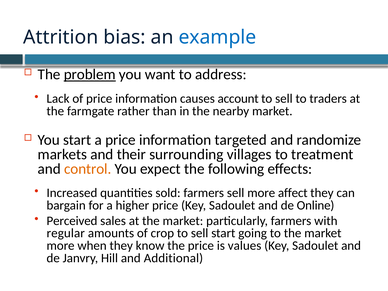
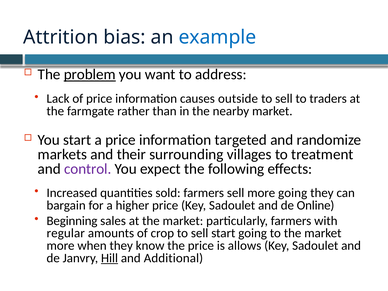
account: account -> outside (238, 99)
control colour: orange -> purple (88, 169)
more affect: affect -> going (293, 193)
Perceived: Perceived -> Beginning (72, 221)
values: values -> allows (245, 246)
Hill underline: none -> present (110, 258)
